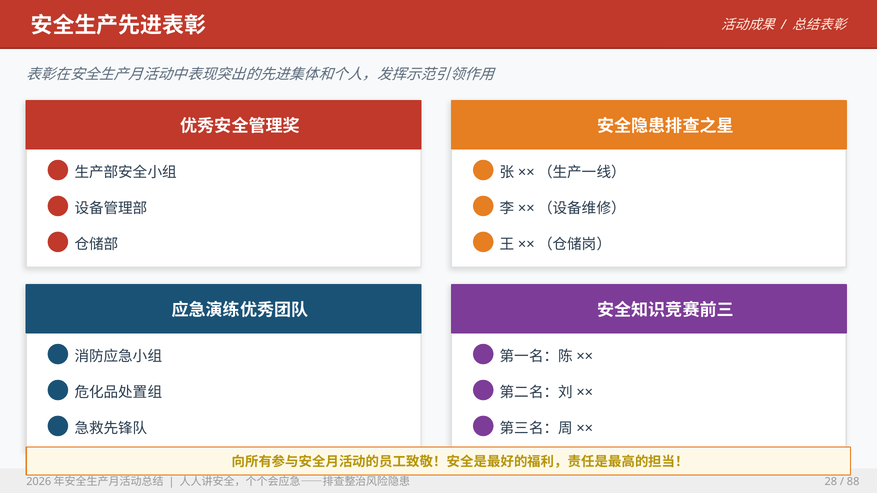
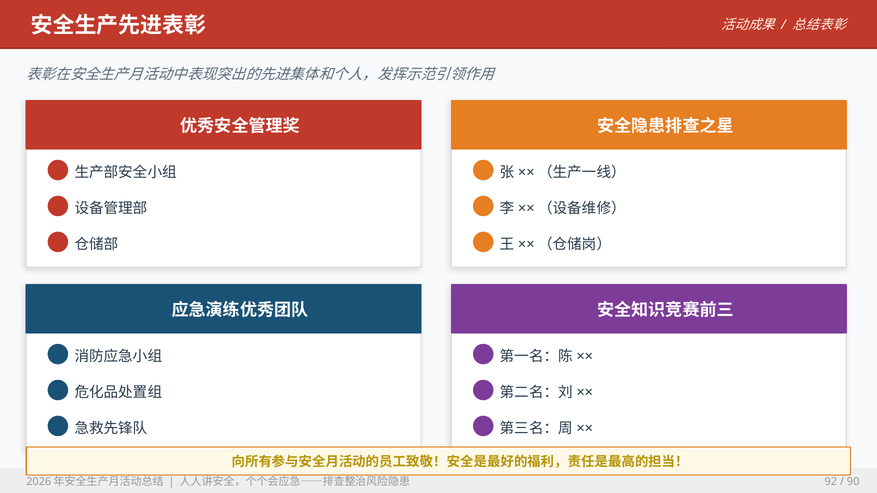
28: 28 -> 92 (831, 482)
88: 88 -> 90 (853, 482)
